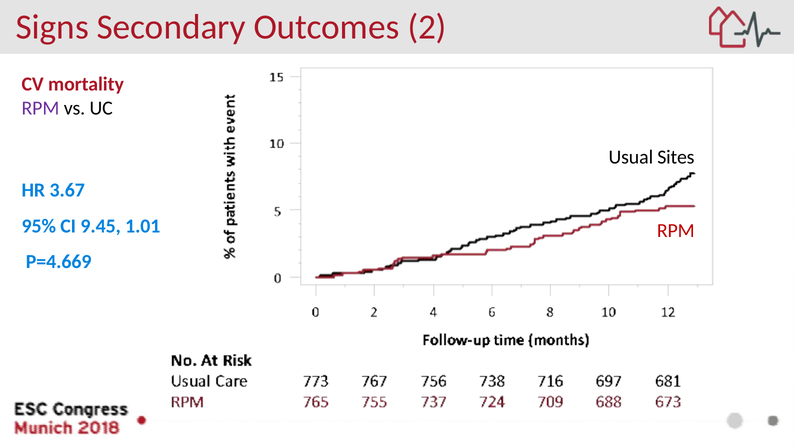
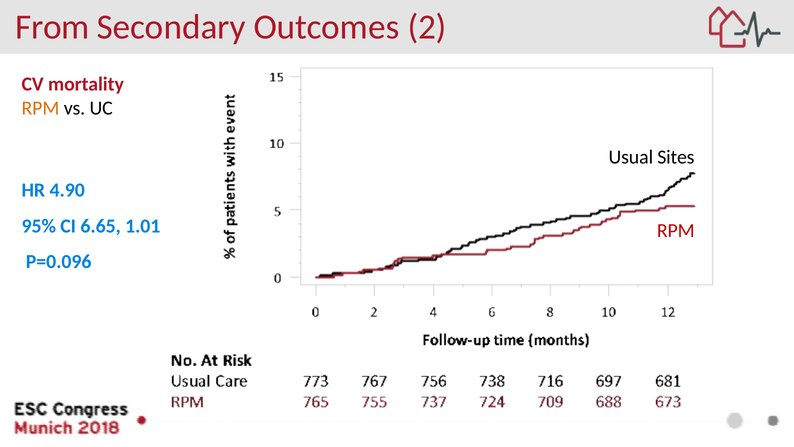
Signs: Signs -> From (52, 27)
RPM colour: purple -> orange (40, 108)
3.67: 3.67 -> 4.90 (67, 190)
9.45: 9.45 -> 6.65 (101, 226)
P=4.669: P=4.669 -> P=0.096 (59, 262)
